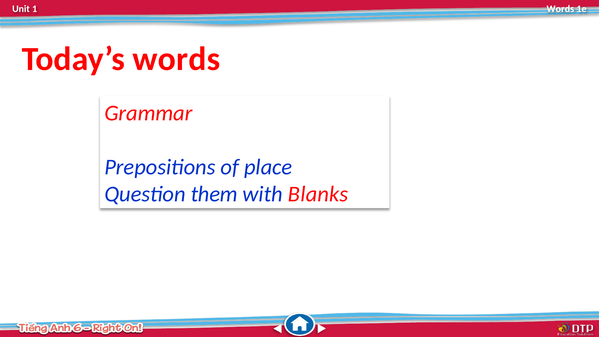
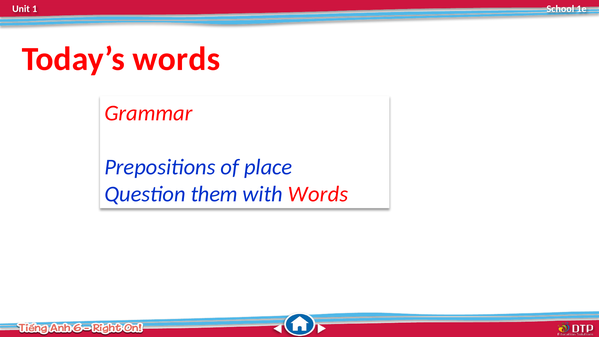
Words: Words -> School (560, 9)
with Blanks: Blanks -> Words (318, 194)
